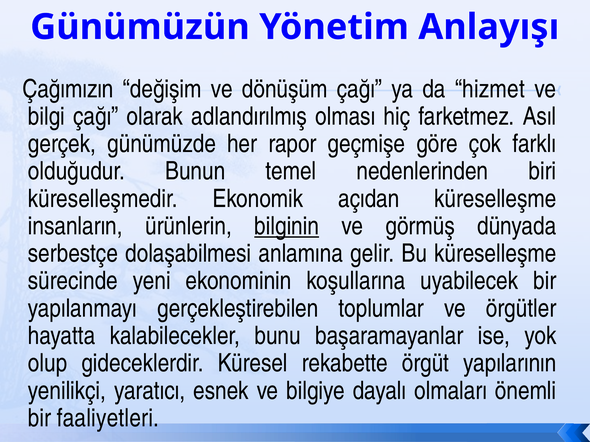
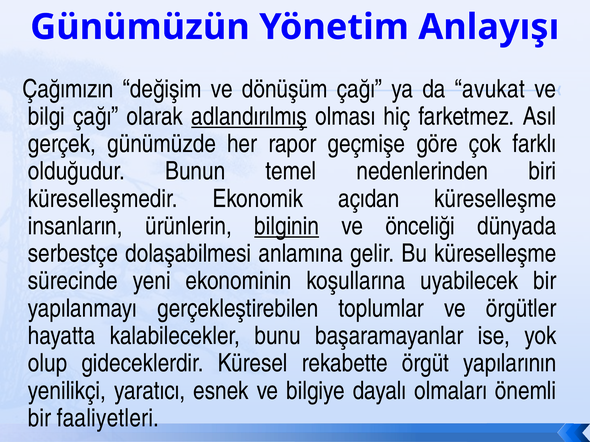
hizmet: hizmet -> avukat (490, 89)
adlandırılmış underline: none -> present (249, 117)
görmüş: görmüş -> önceliği (420, 226)
